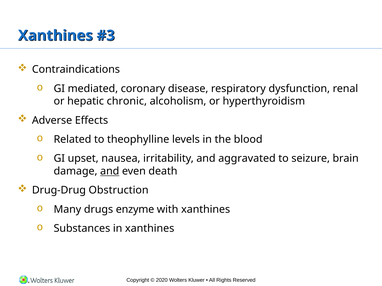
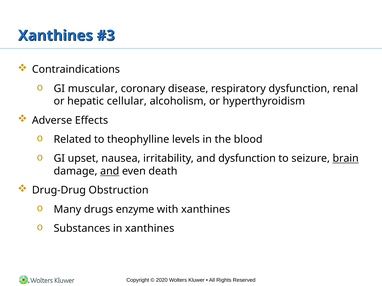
mediated: mediated -> muscular (93, 89)
chronic: chronic -> cellular (127, 101)
and aggravated: aggravated -> dysfunction (247, 159)
brain underline: none -> present (346, 159)
